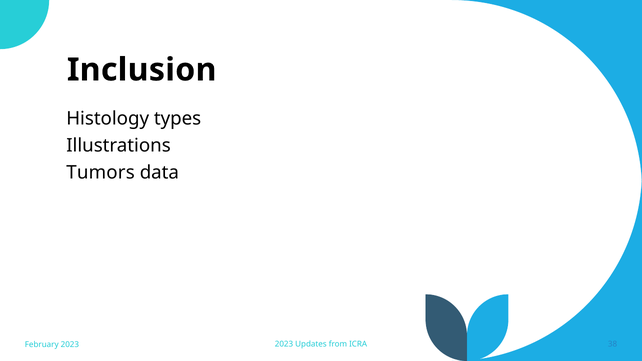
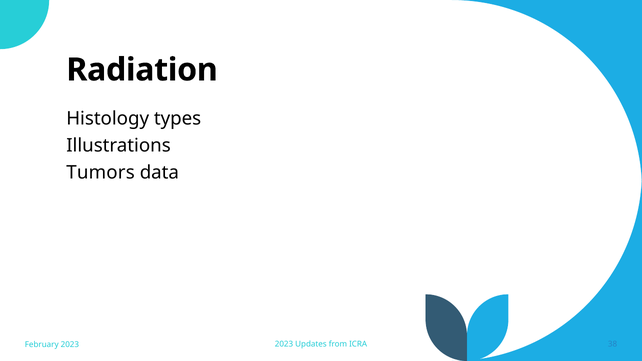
Inclusion: Inclusion -> Radiation (142, 70)
